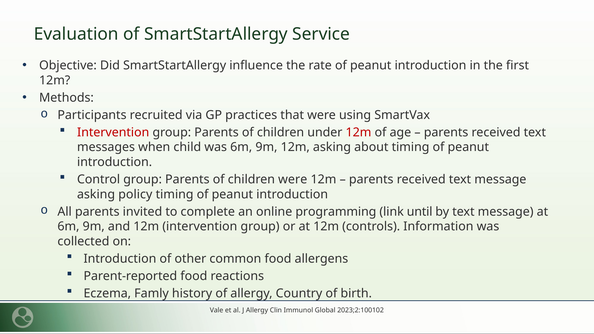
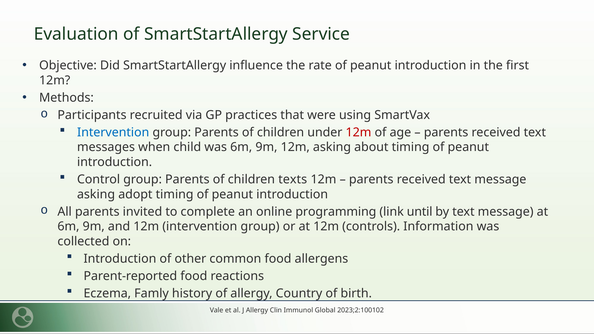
Intervention colour: red -> blue (113, 132)
children were: were -> texts (293, 179)
policy: policy -> adopt (135, 194)
